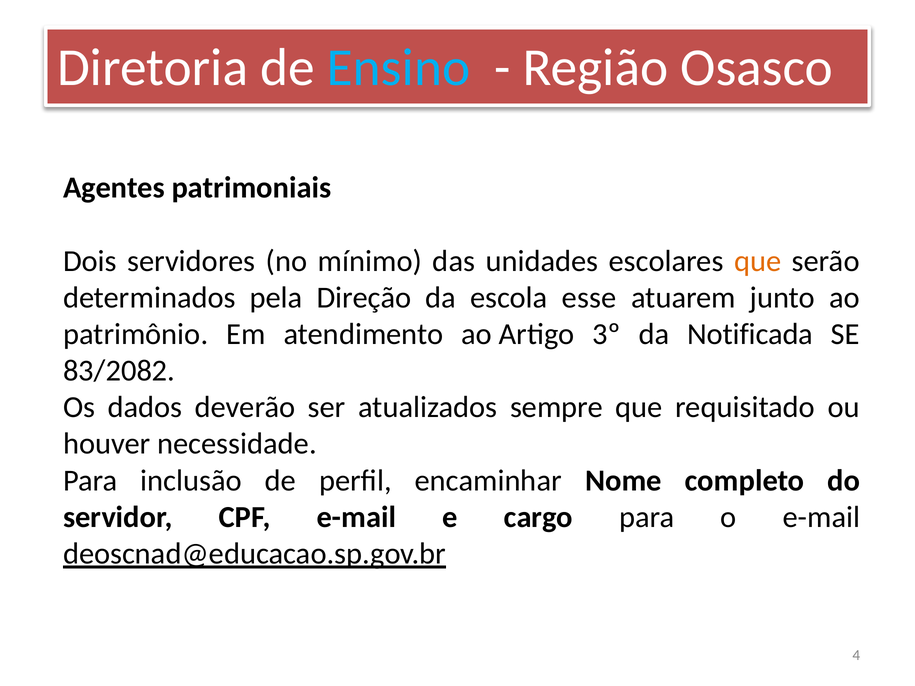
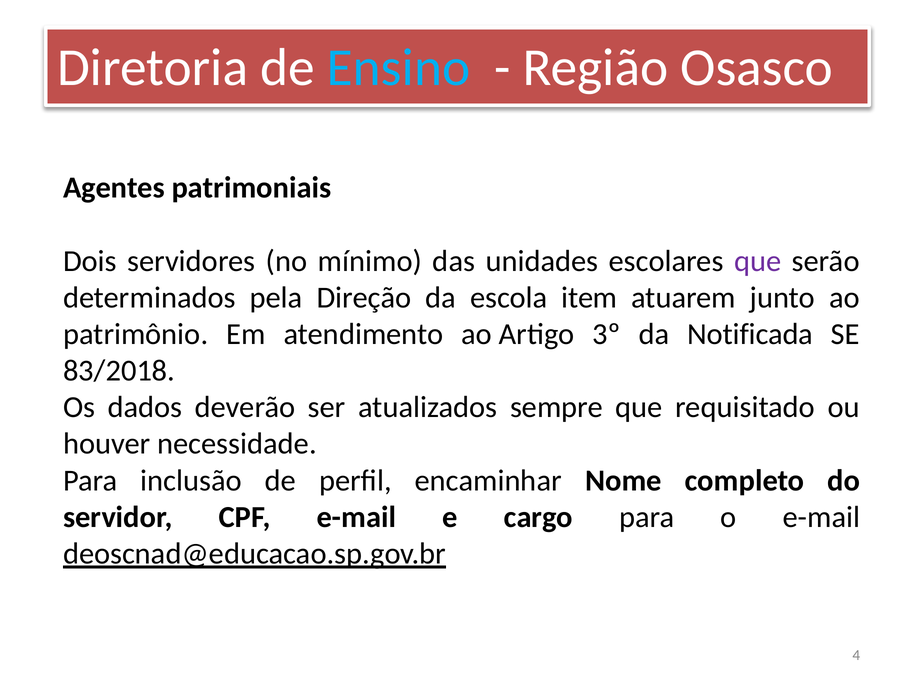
que colour: orange -> purple (758, 261)
esse: esse -> item (589, 298)
83/2082: 83/2082 -> 83/2018 (119, 371)
